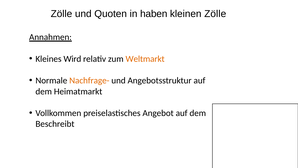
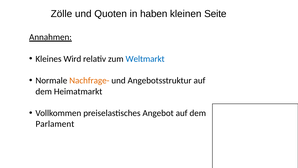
kleinen Zölle: Zölle -> Seite (215, 14)
Weltmarkt colour: orange -> blue (145, 59)
Beschreibt: Beschreibt -> Parlament (55, 124)
